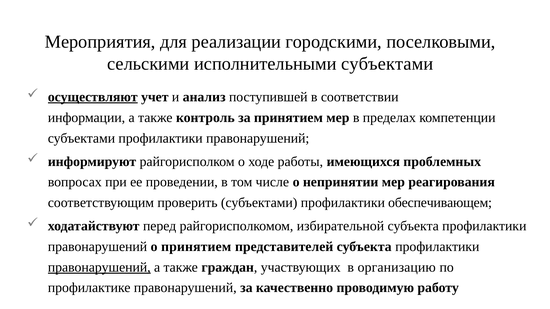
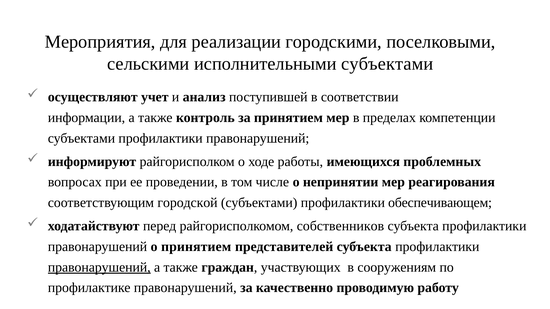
осуществляют underline: present -> none (93, 97)
проверить: проверить -> городской (188, 203)
избирательной: избирательной -> собственников (340, 226)
организацию: организацию -> сооружениям (397, 268)
